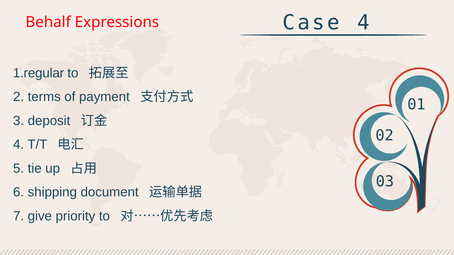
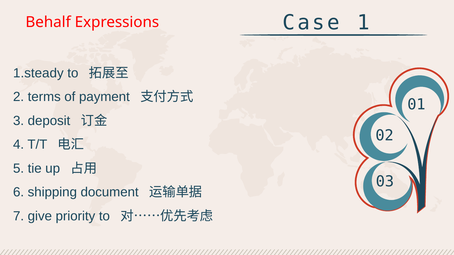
Case 4: 4 -> 1 (363, 23)
1.regular: 1.regular -> 1.steady (38, 73)
